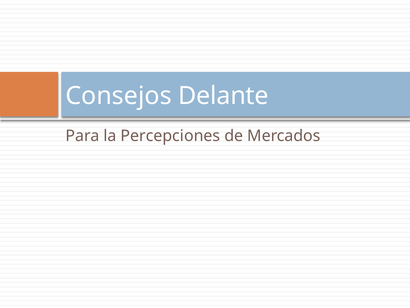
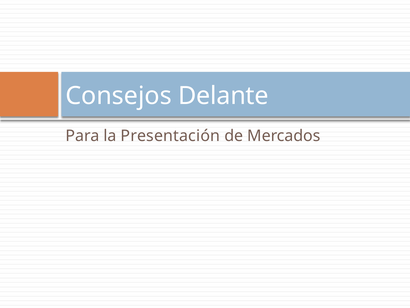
Percepciones: Percepciones -> Presentación (170, 136)
